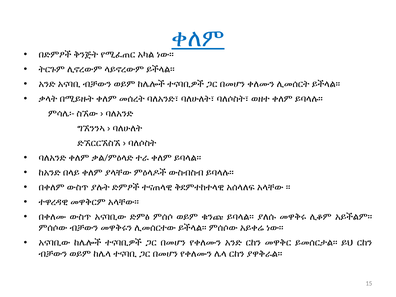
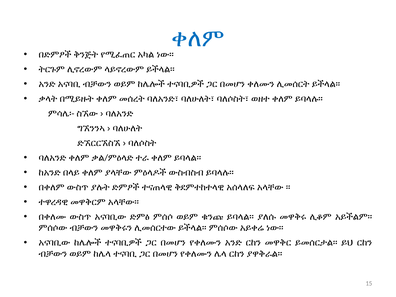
ቀለም underline: present -> none (198, 38)
